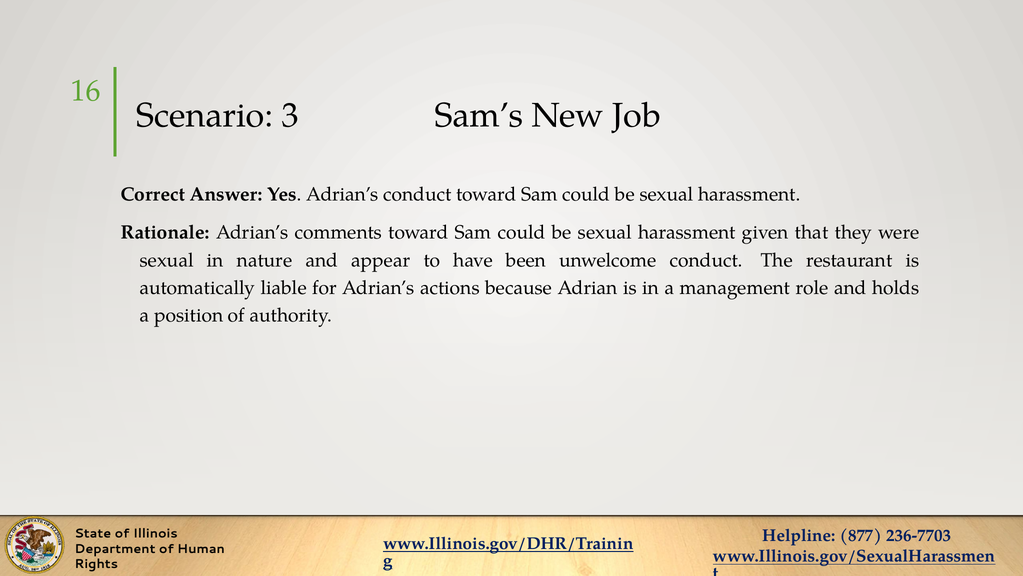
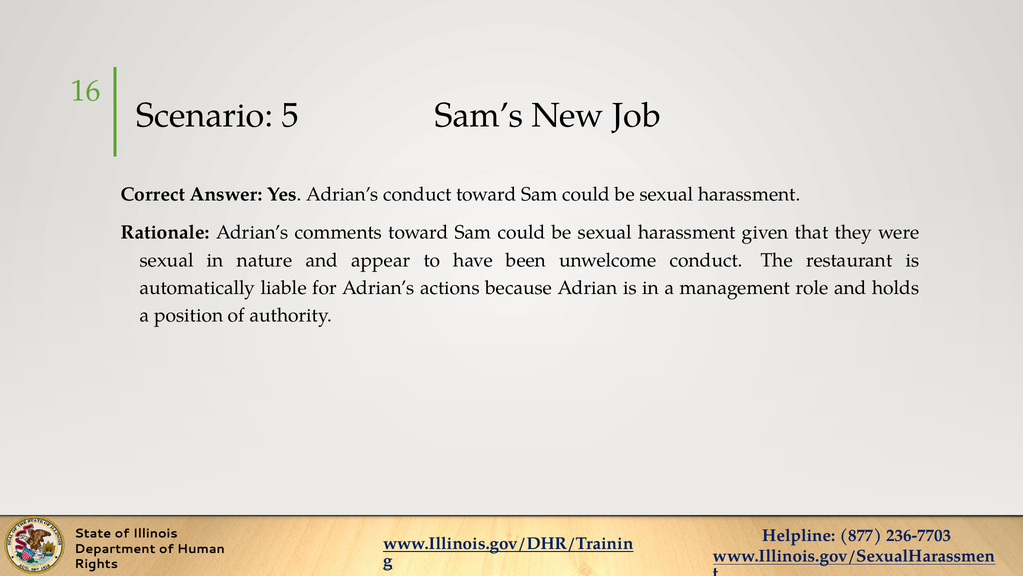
3: 3 -> 5 (290, 115)
